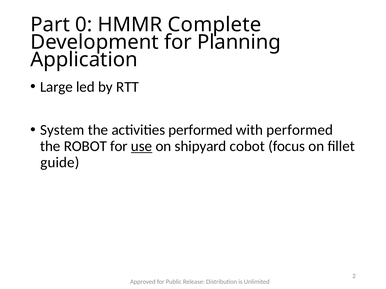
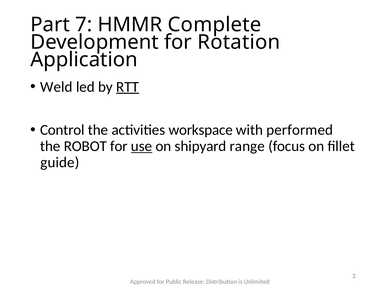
0: 0 -> 7 (84, 25)
Planning: Planning -> Rotation (239, 42)
Large: Large -> Weld (56, 87)
RTT underline: none -> present (128, 87)
System: System -> Control (62, 130)
activities performed: performed -> workspace (201, 130)
cobot: cobot -> range (247, 146)
